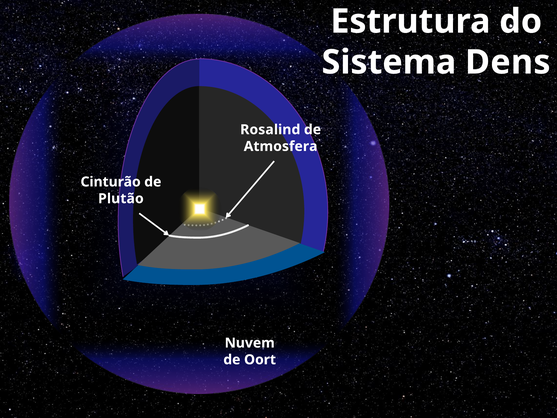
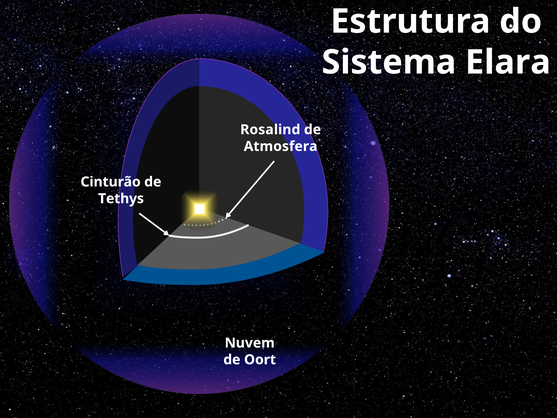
Dens: Dens -> Elara (508, 62)
Plutão: Plutão -> Tethys (121, 198)
